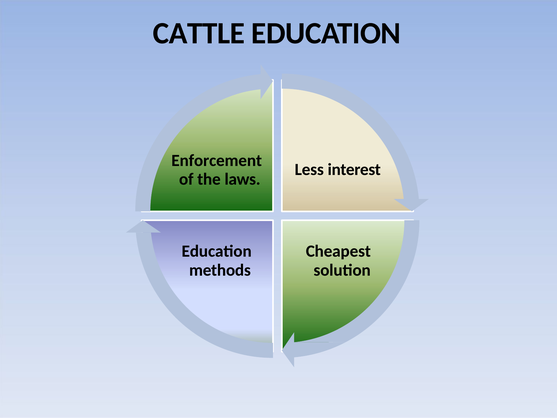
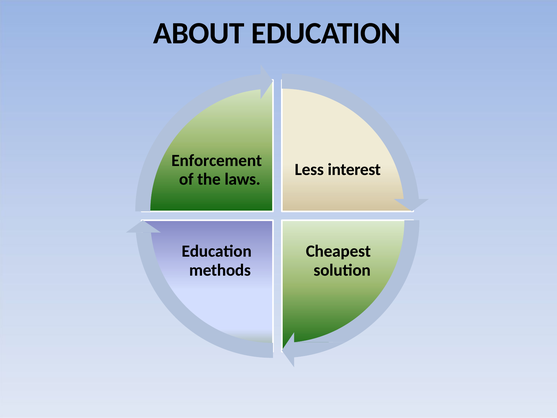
CATTLE: CATTLE -> ABOUT (199, 33)
